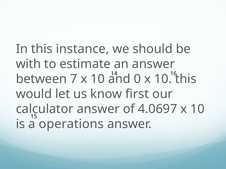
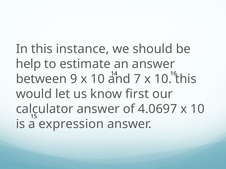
with: with -> help (28, 64)
7: 7 -> 9 (74, 79)
0: 0 -> 7 (137, 79)
operations: operations -> expression (71, 124)
